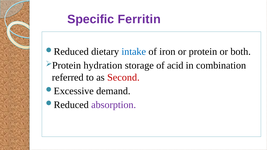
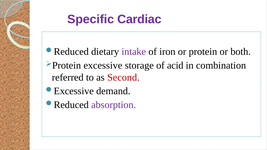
Ferritin: Ferritin -> Cardiac (139, 19)
intake colour: blue -> purple (134, 52)
hydration: hydration -> excessive (103, 65)
